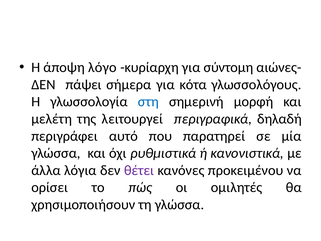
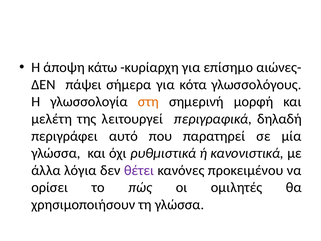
λόγο: λόγο -> κάτω (103, 67)
σύντομη: σύντομη -> επίσημο (228, 67)
στη colour: blue -> orange (148, 102)
